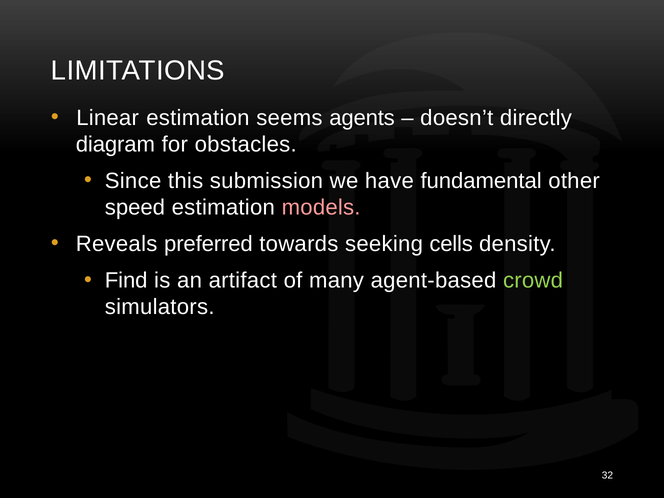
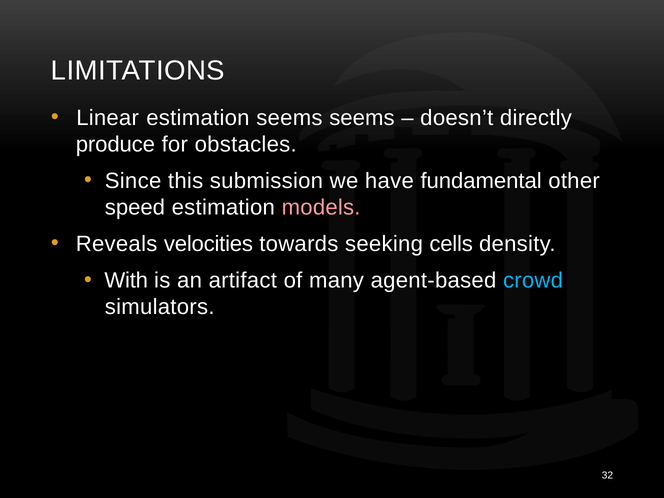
seems agents: agents -> seems (362, 118)
diagram: diagram -> produce (115, 144)
preferred: preferred -> velocities (208, 244)
Find: Find -> With (126, 280)
crowd colour: light green -> light blue (533, 280)
